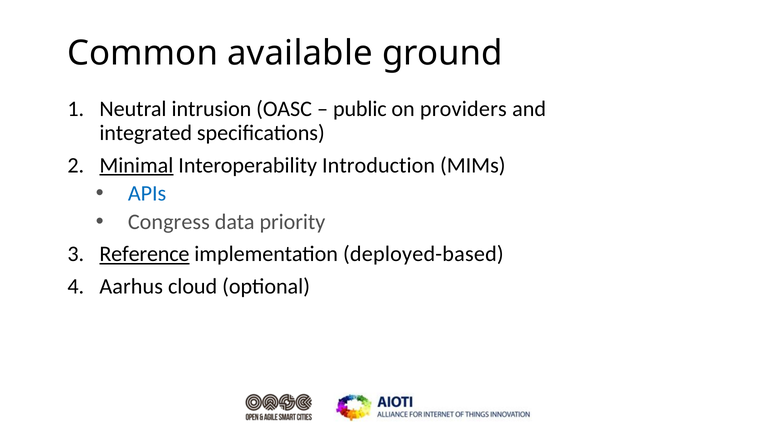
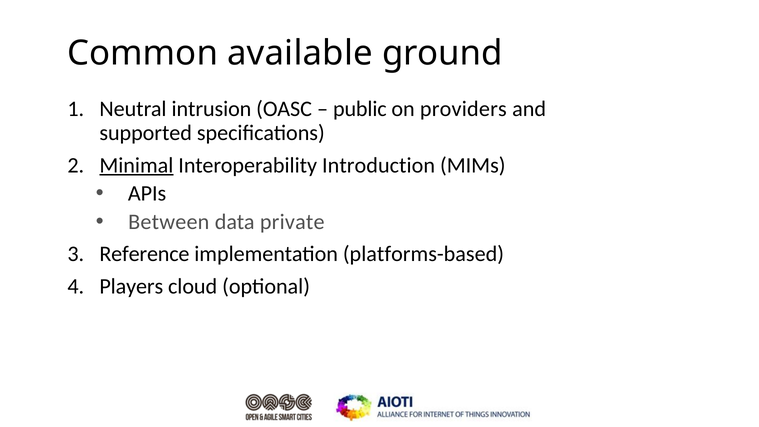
integrated: integrated -> supported (146, 133)
APIs colour: blue -> black (147, 194)
Congress: Congress -> Between (169, 222)
priority: priority -> private (292, 222)
Reference underline: present -> none (144, 254)
deployed-based: deployed-based -> platforms-based (423, 254)
Aarhus: Aarhus -> Players (131, 286)
